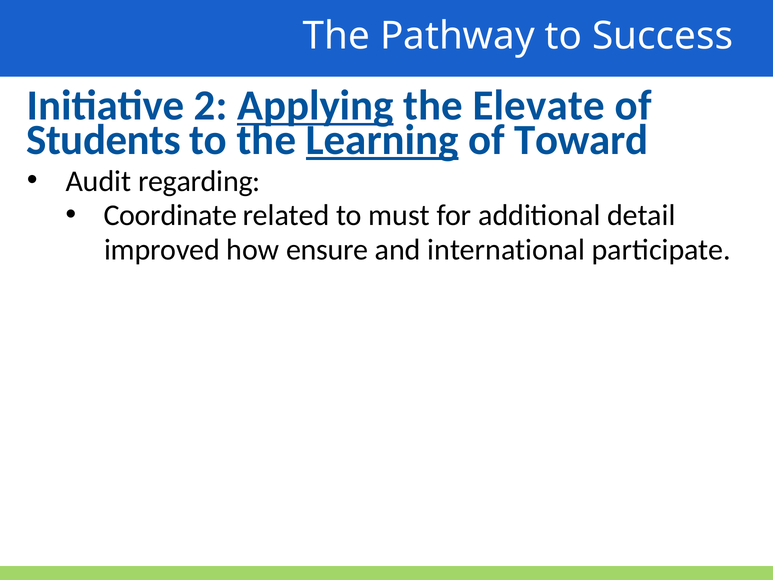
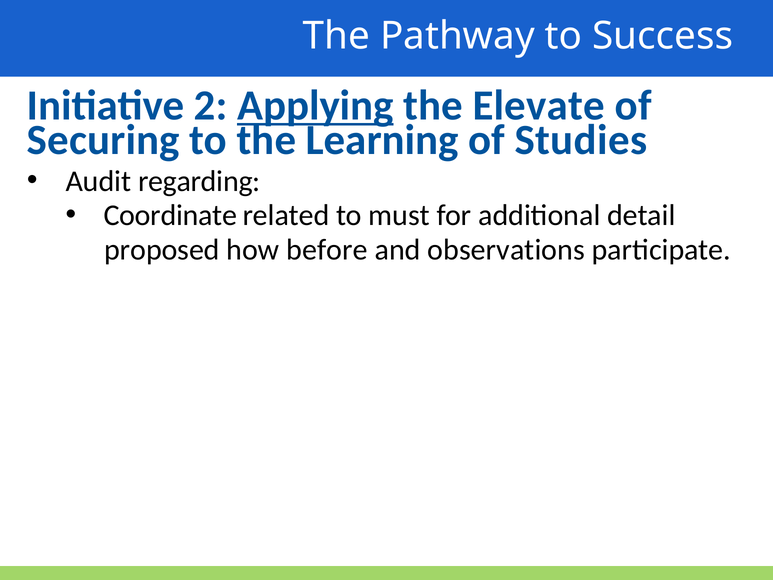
Students: Students -> Securing (103, 140)
Learning underline: present -> none (382, 140)
Toward: Toward -> Studies (581, 140)
improved: improved -> proposed (162, 250)
ensure: ensure -> before (327, 250)
international: international -> observations (506, 250)
